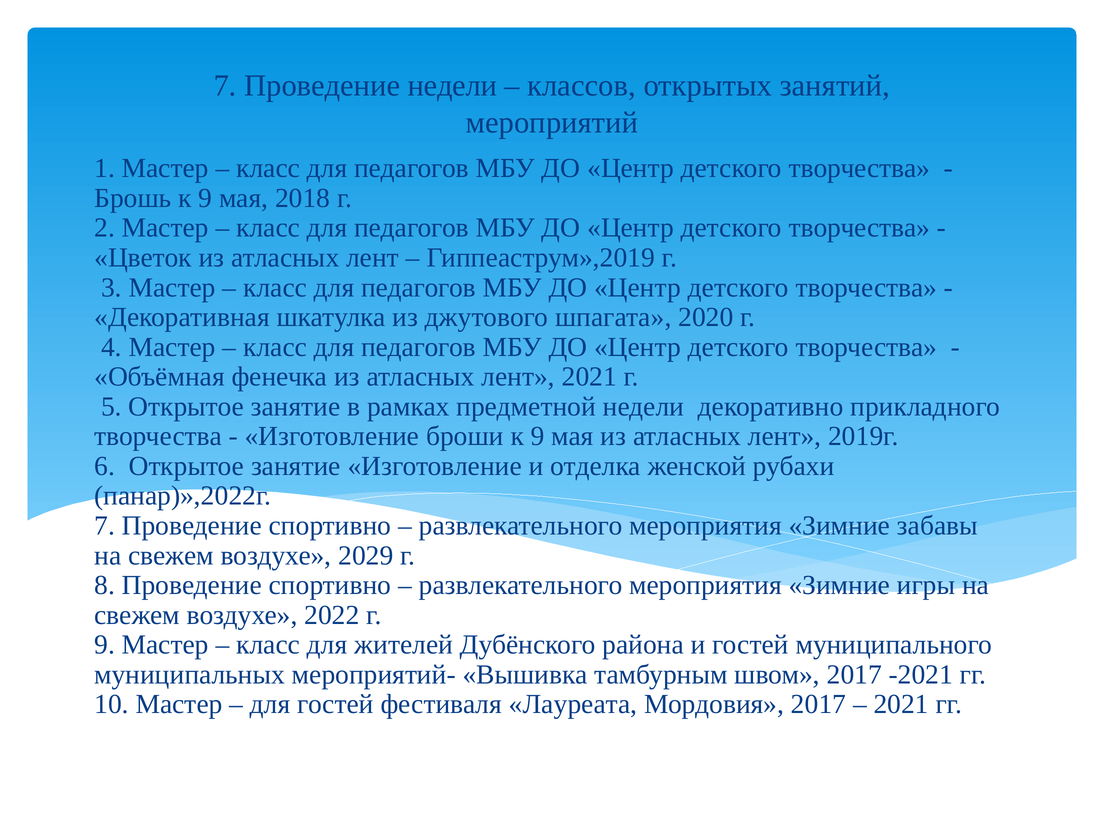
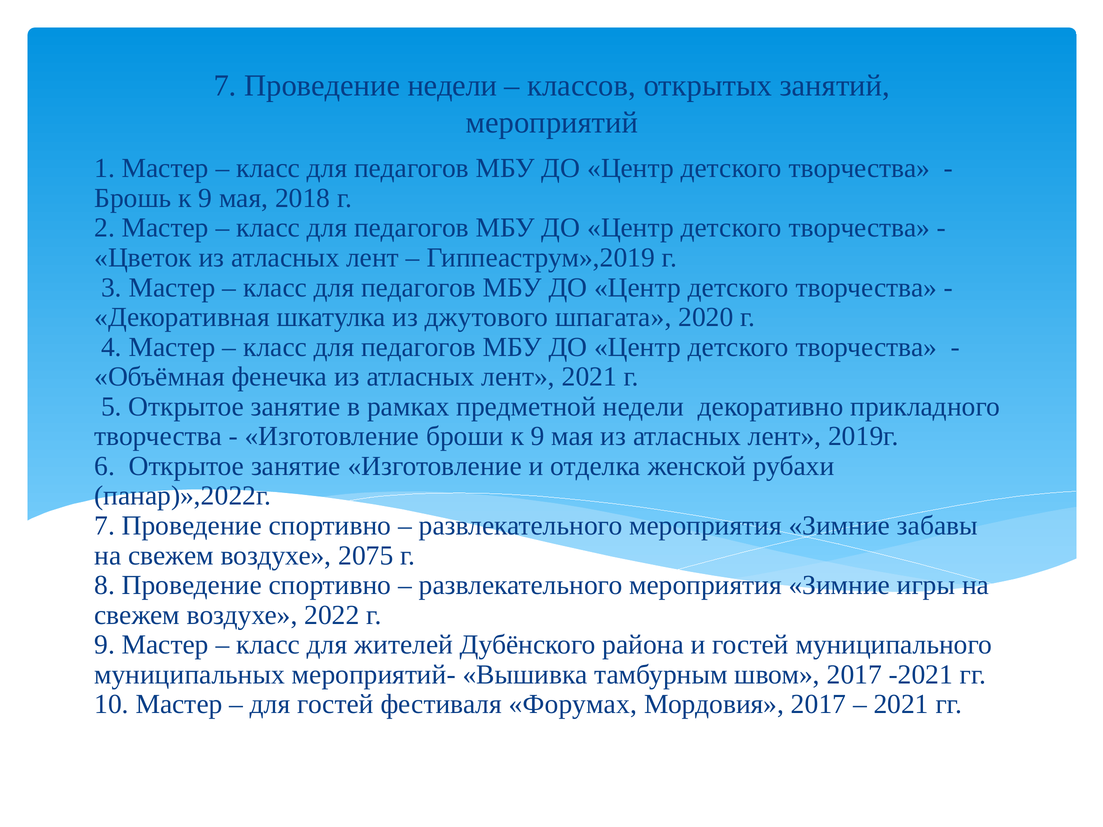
2029: 2029 -> 2075 (366, 556)
Лауреата: Лауреата -> Форумах (573, 705)
